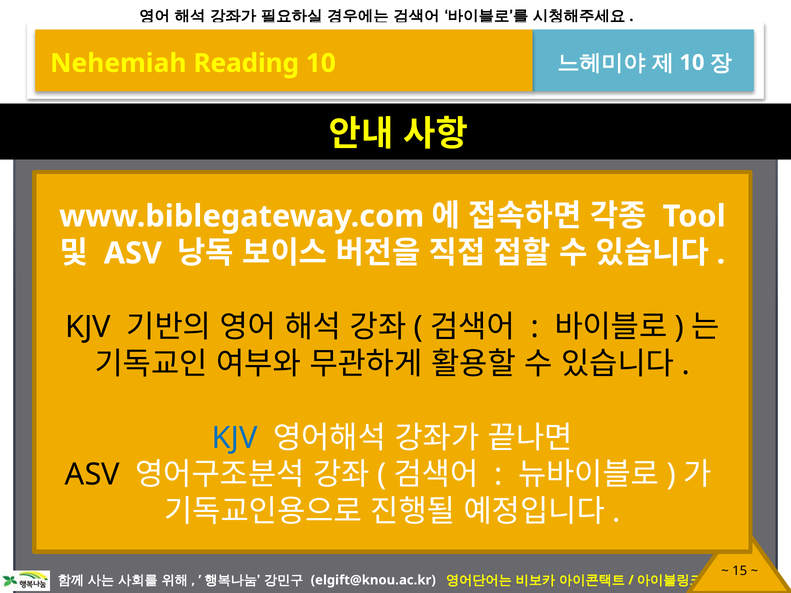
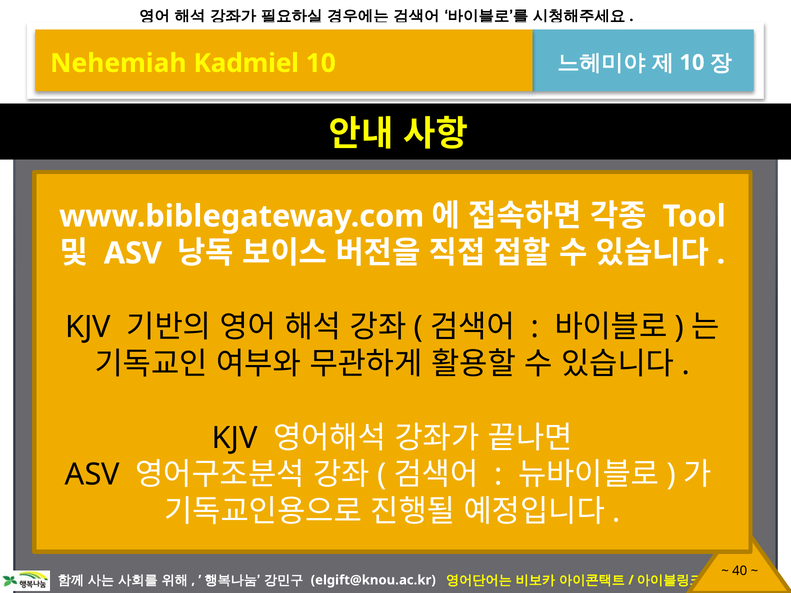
Reading: Reading -> Kadmiel (246, 63)
KJV colour: blue -> black (235, 438)
15: 15 -> 40 (740, 571)
